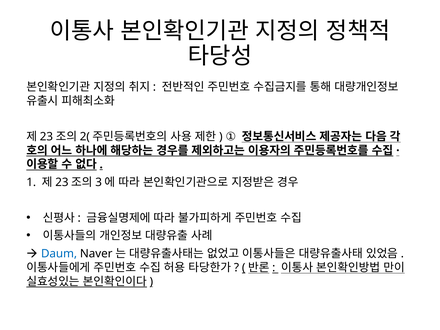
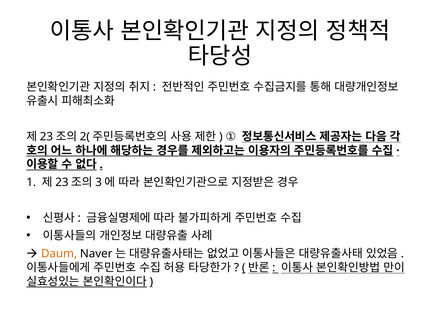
Daum colour: blue -> orange (59, 254)
